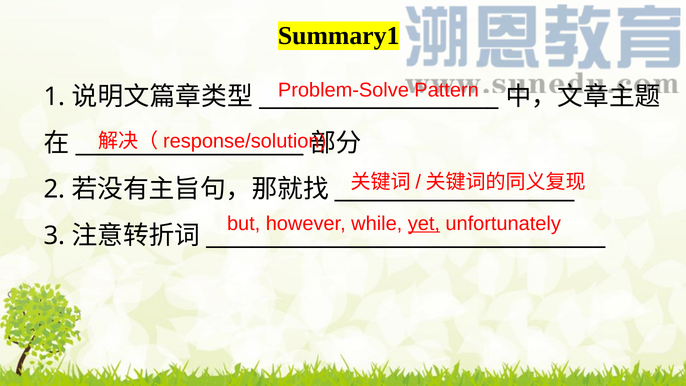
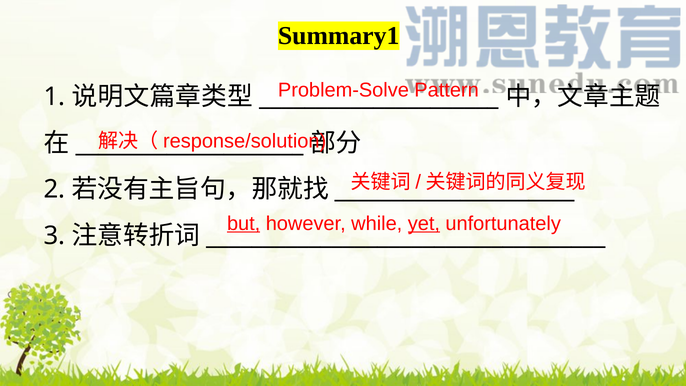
but underline: none -> present (244, 223)
